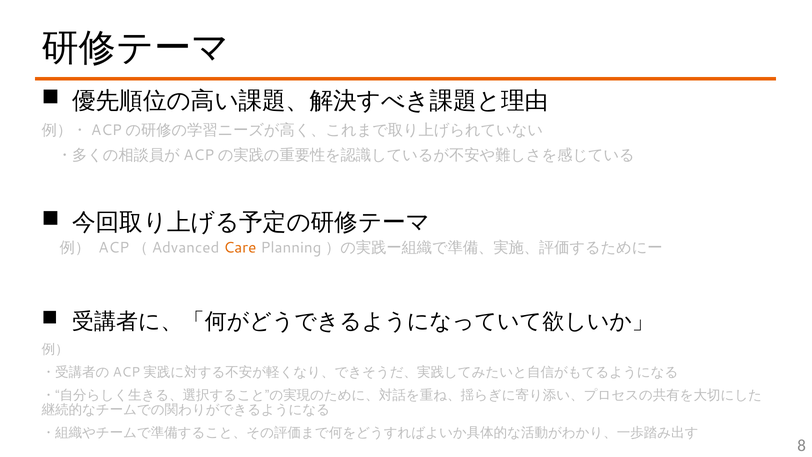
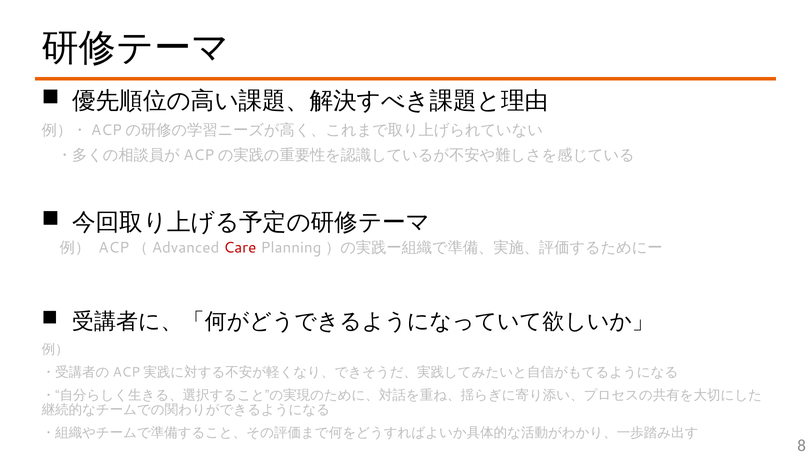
Care colour: orange -> red (240, 248)
